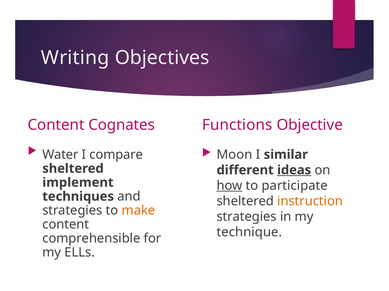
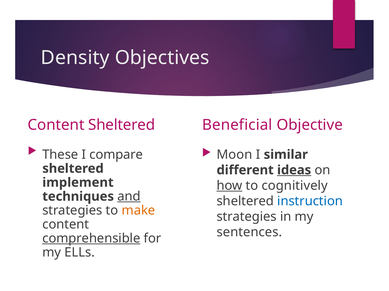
Writing: Writing -> Density (75, 58)
Content Cognates: Cognates -> Sheltered (122, 125)
Functions: Functions -> Beneficial (237, 125)
Water: Water -> These (60, 155)
participate: participate -> cognitively (295, 186)
and underline: none -> present (129, 197)
instruction colour: orange -> blue (310, 202)
technique: technique -> sentences (249, 233)
comprehensible underline: none -> present (91, 239)
